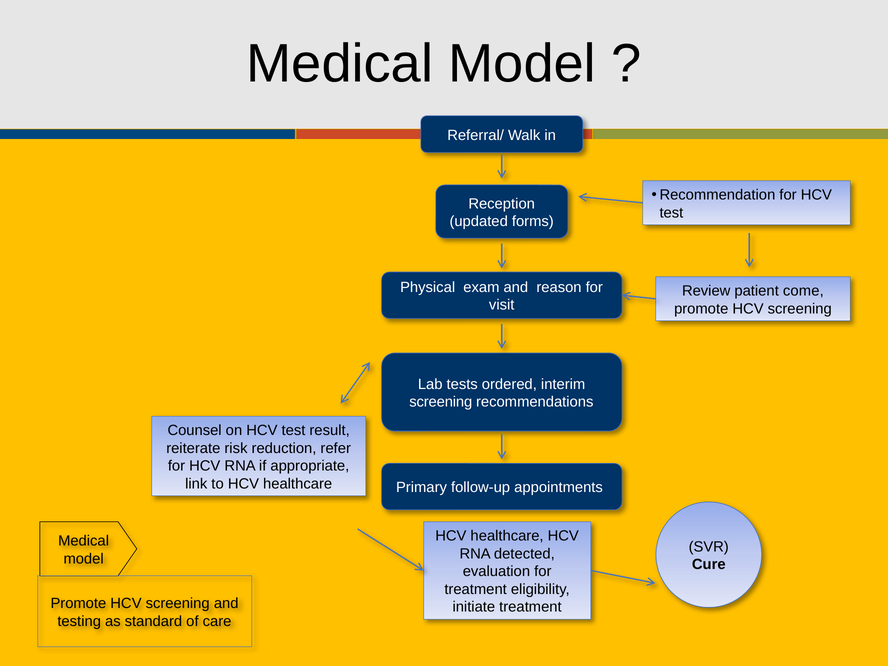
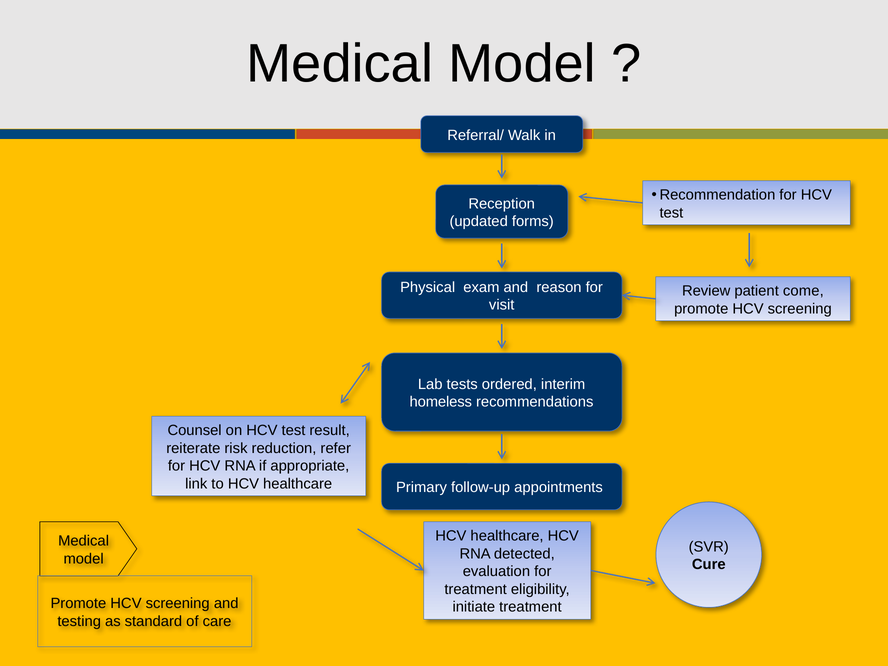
screening: screening -> homeless (441, 402)
